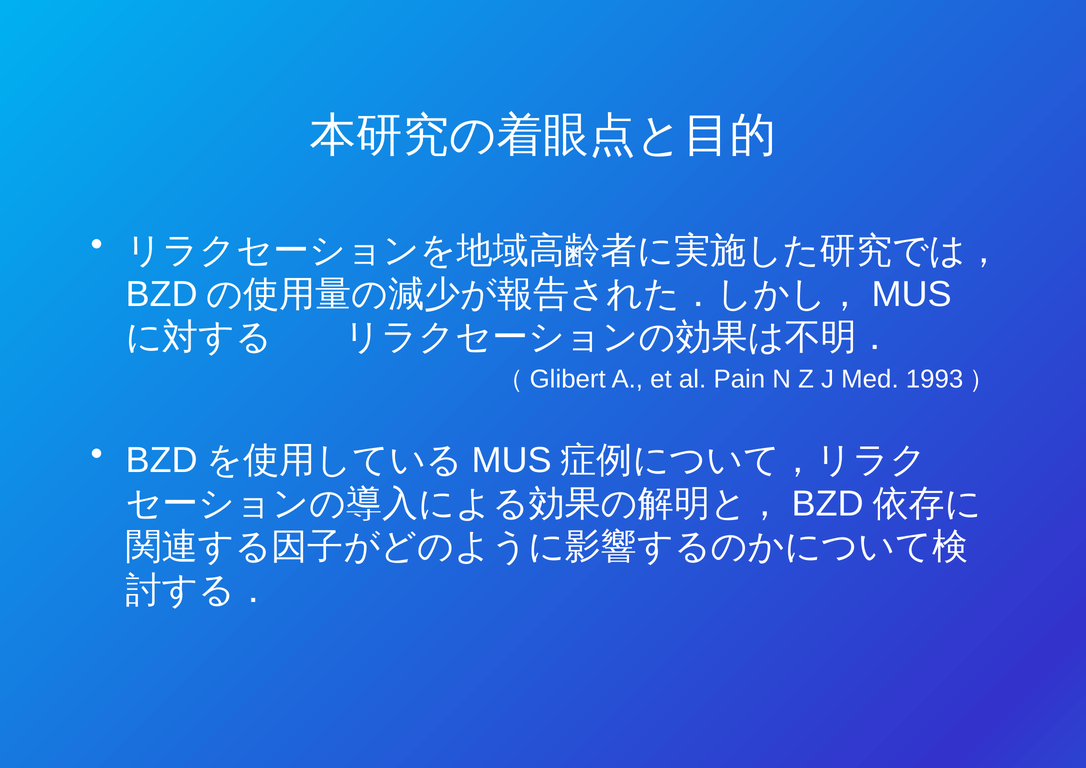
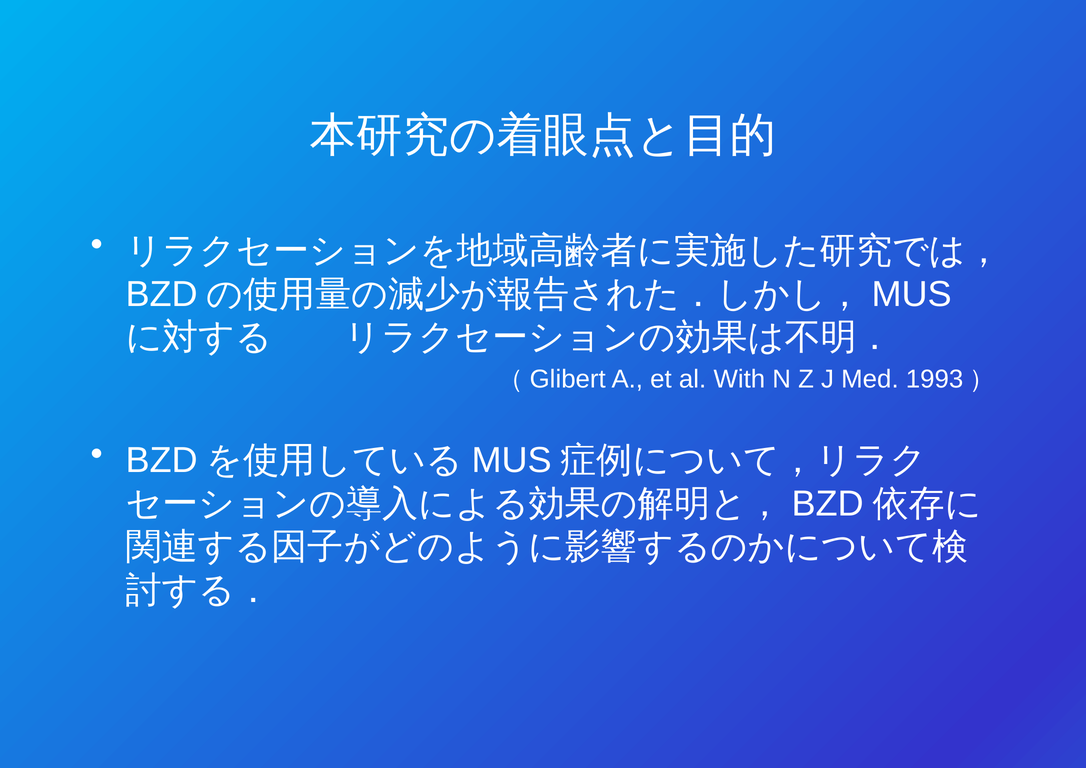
Pain: Pain -> With (739, 379)
